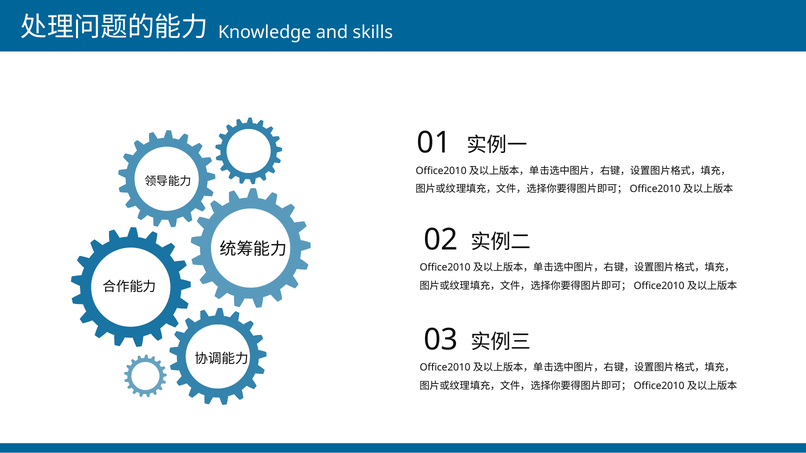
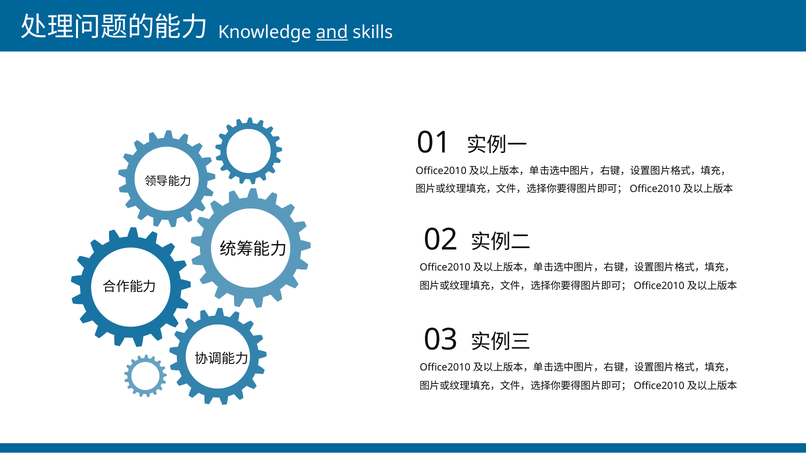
and underline: none -> present (332, 32)
